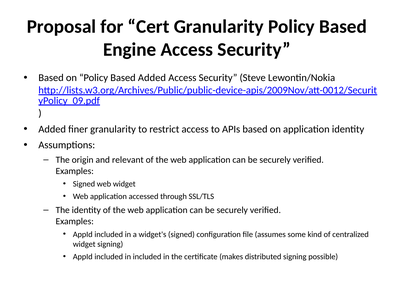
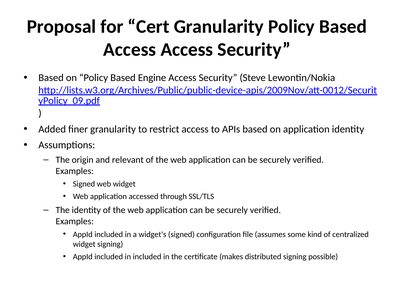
Engine: Engine -> Access (130, 50)
Based Added: Added -> Engine (152, 78)
